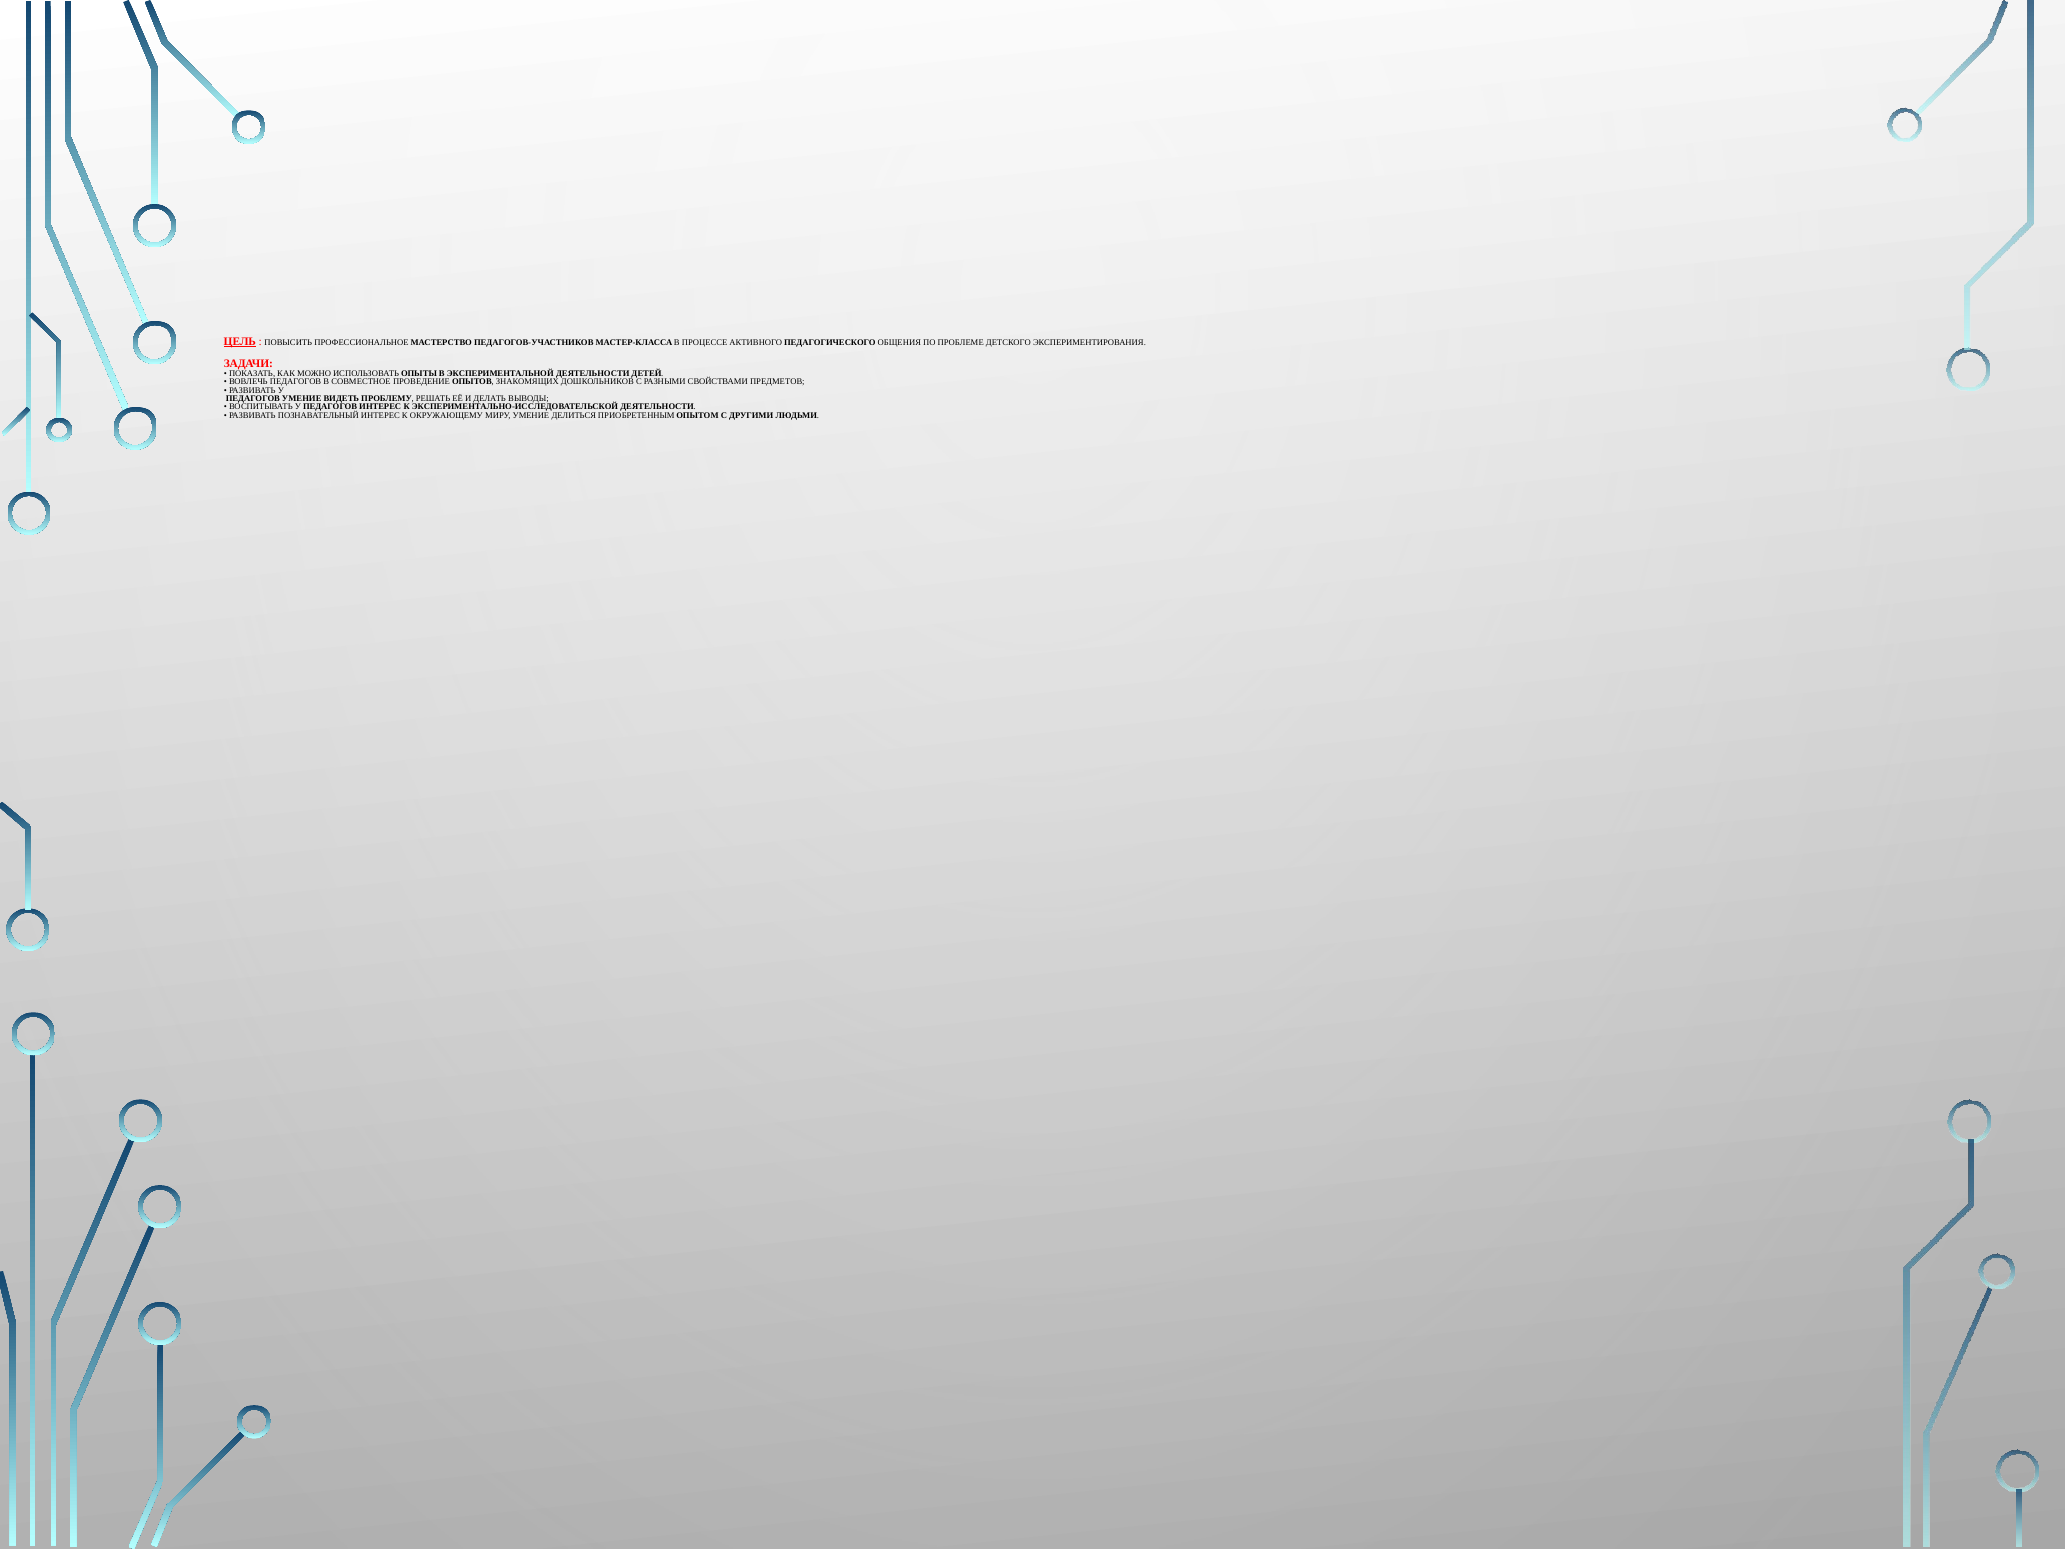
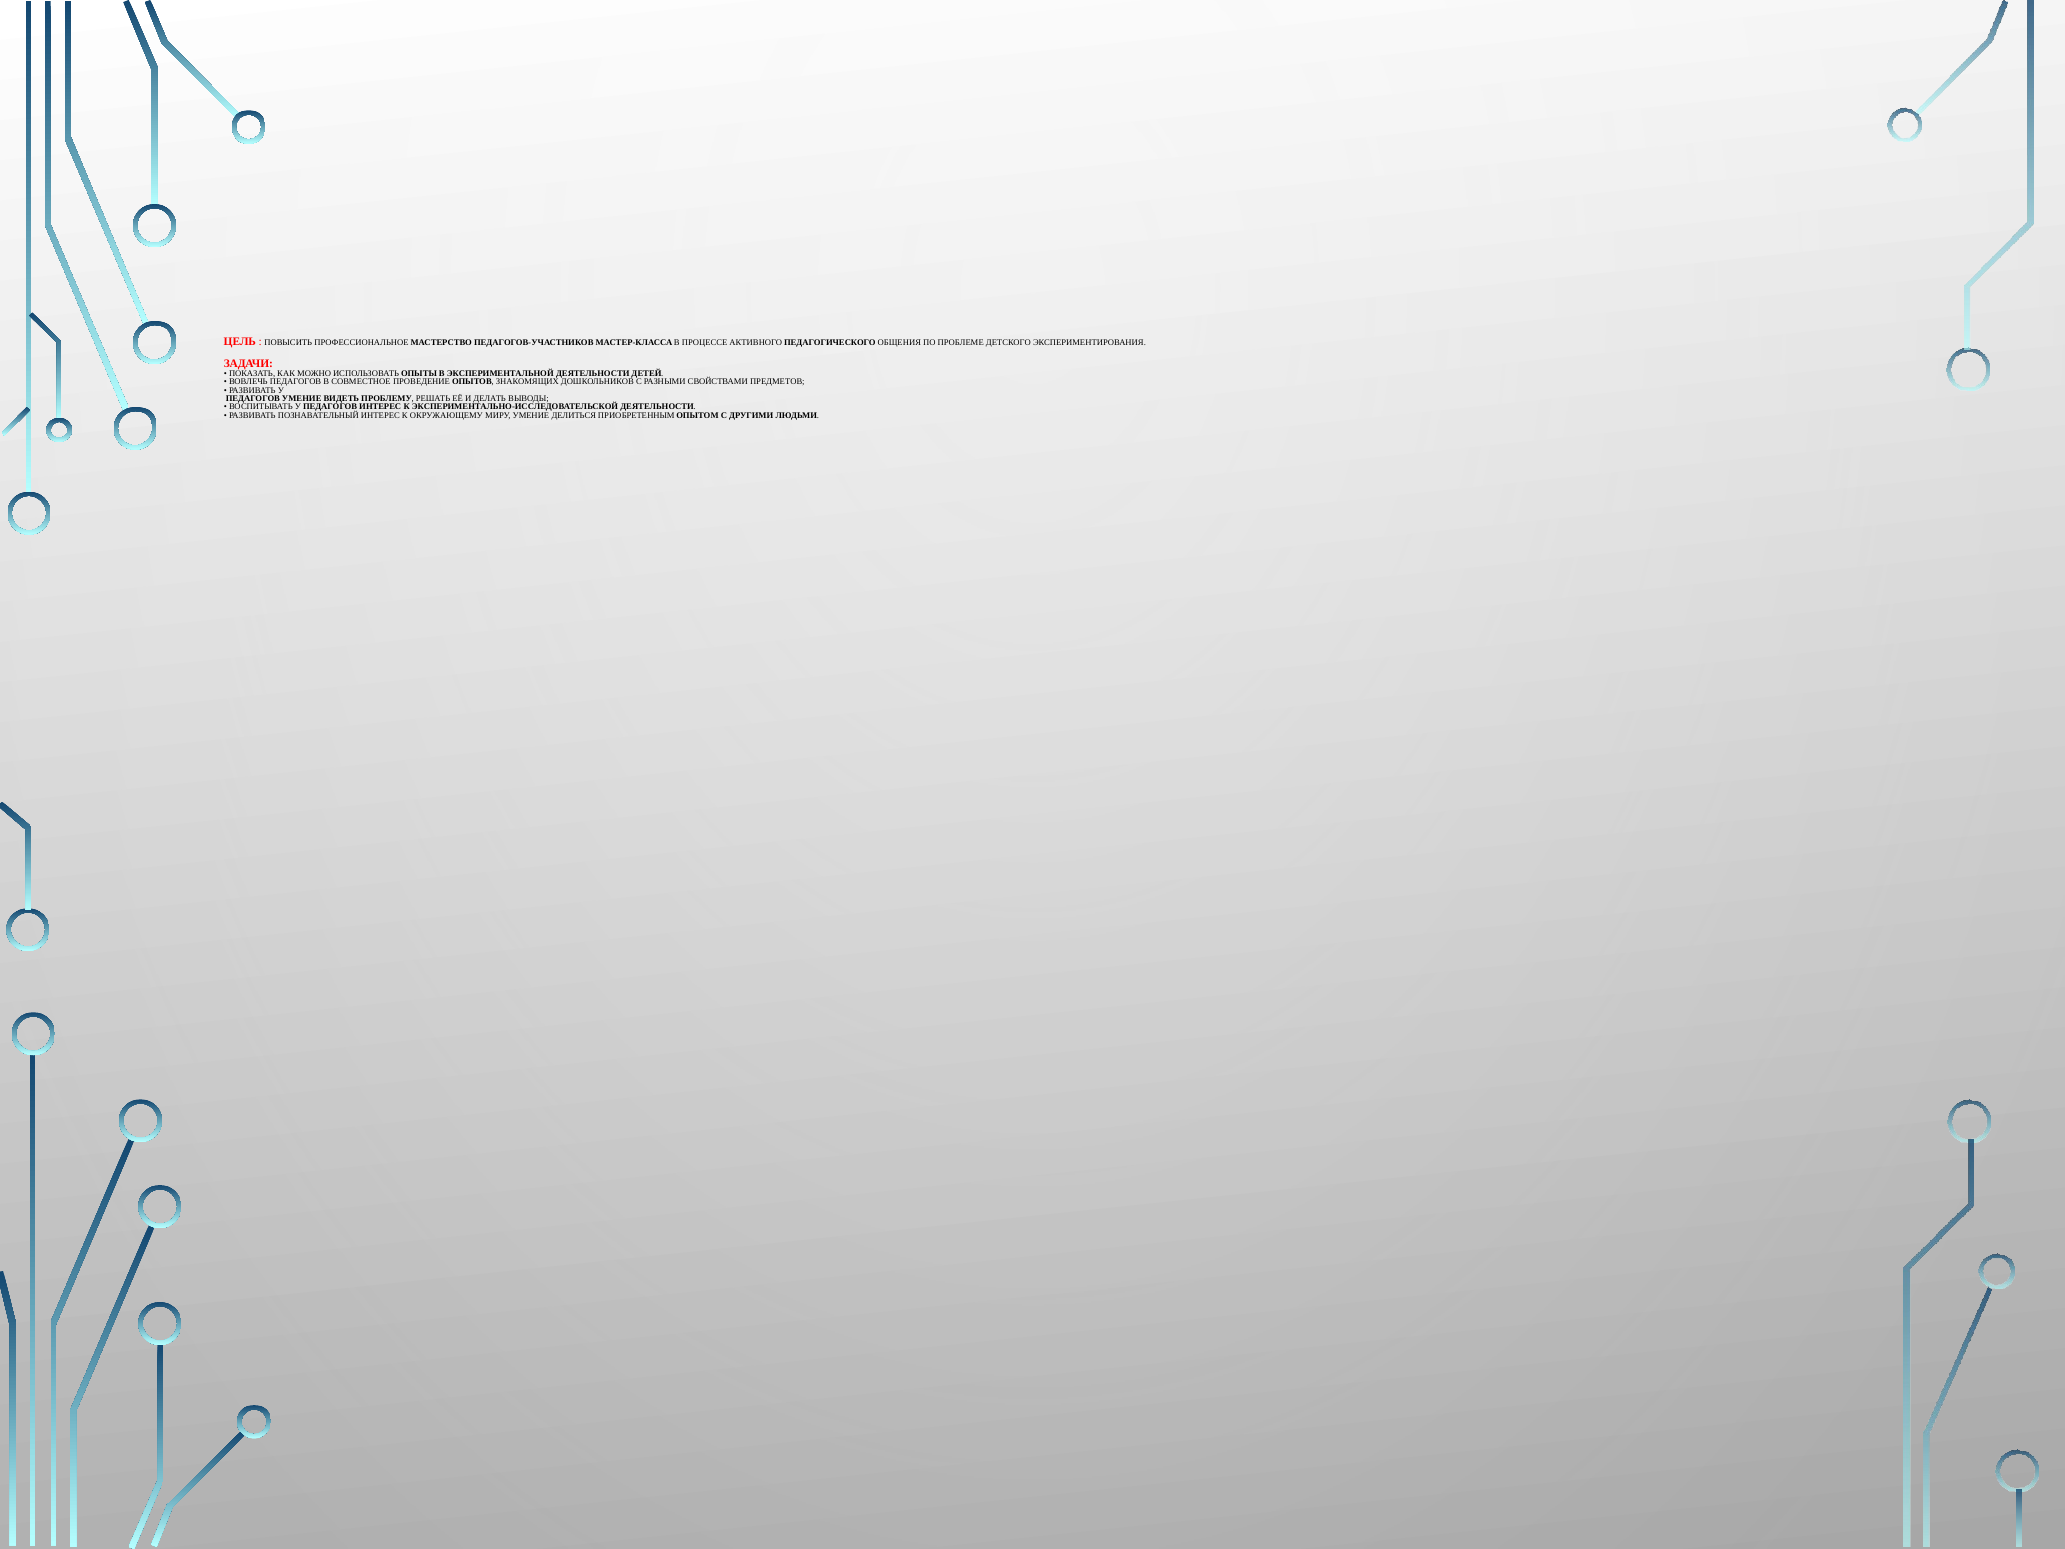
ЦЕЛЬ underline: present -> none (240, 341)
